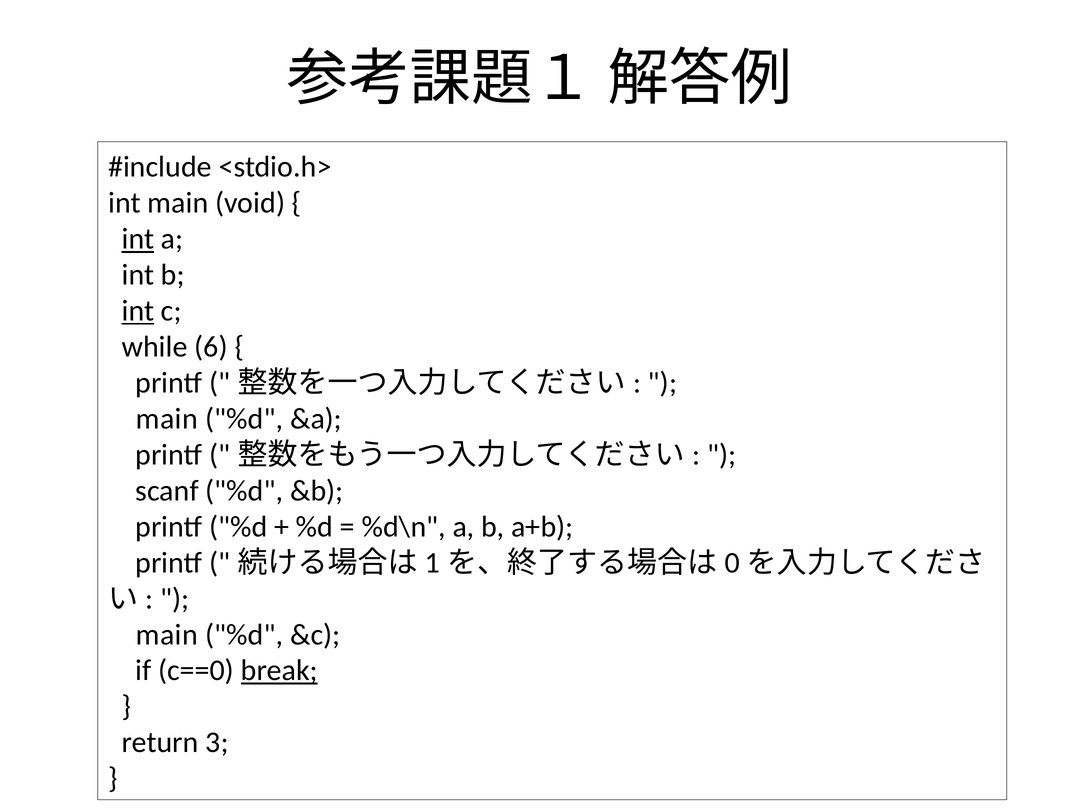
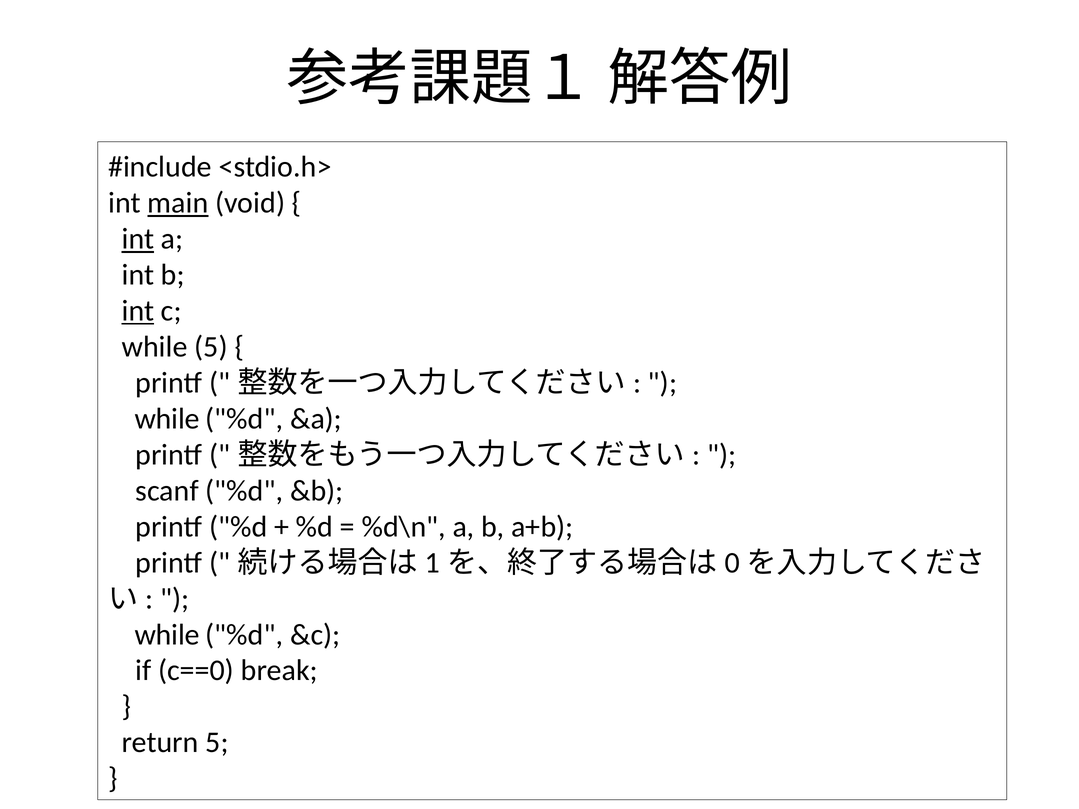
main underline: none -> present (178, 203)
while 6: 6 -> 5 (211, 347)
main: main -> while (167, 419)
main: main -> while (167, 635)
break underline: present -> none (279, 671)
return 3: 3 -> 5 (217, 743)
